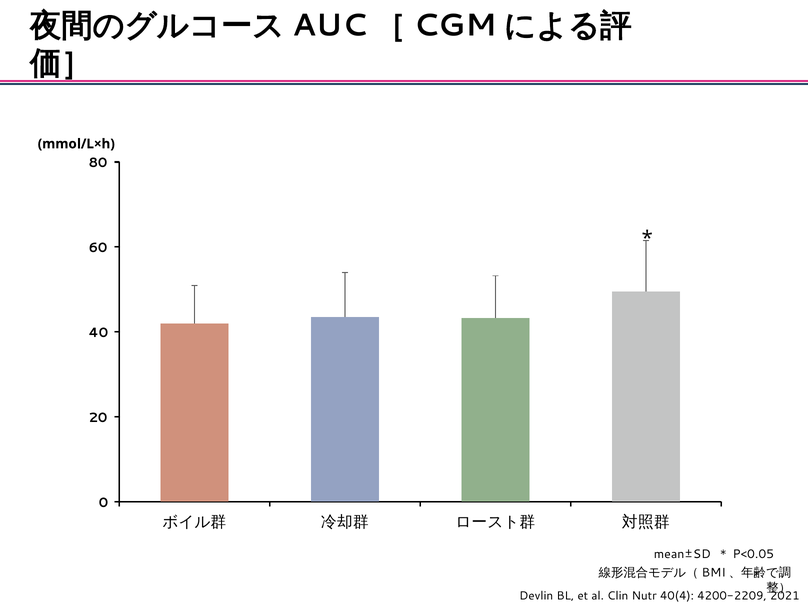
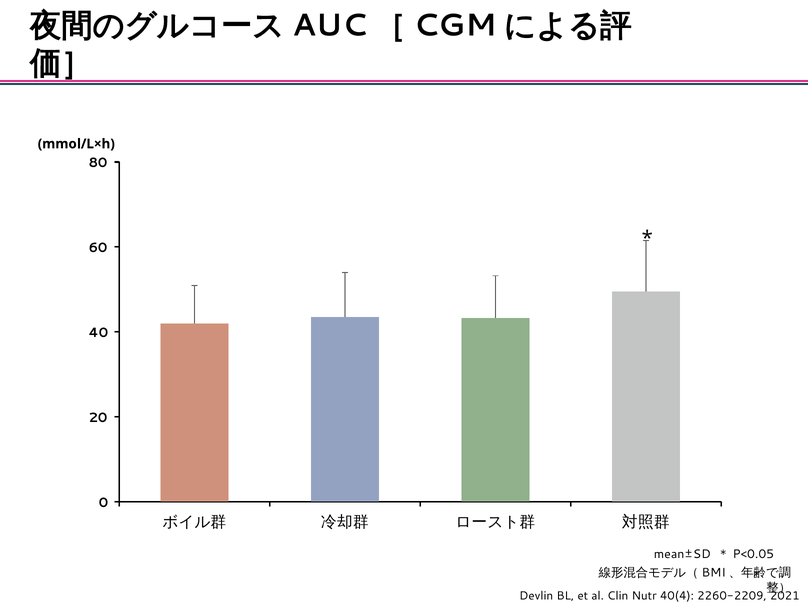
4200-2209: 4200-2209 -> 2260-2209 (732, 596)
